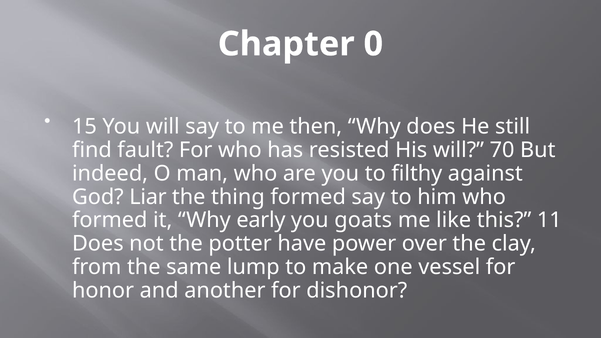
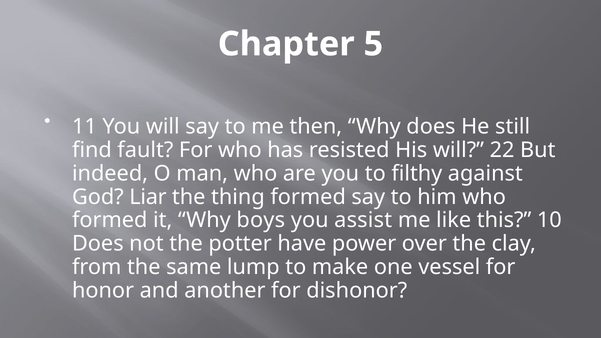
0: 0 -> 5 (373, 44)
15: 15 -> 11 (84, 127)
70: 70 -> 22 (502, 150)
early: early -> boys (261, 220)
goats: goats -> assist (363, 220)
11: 11 -> 10 (549, 220)
